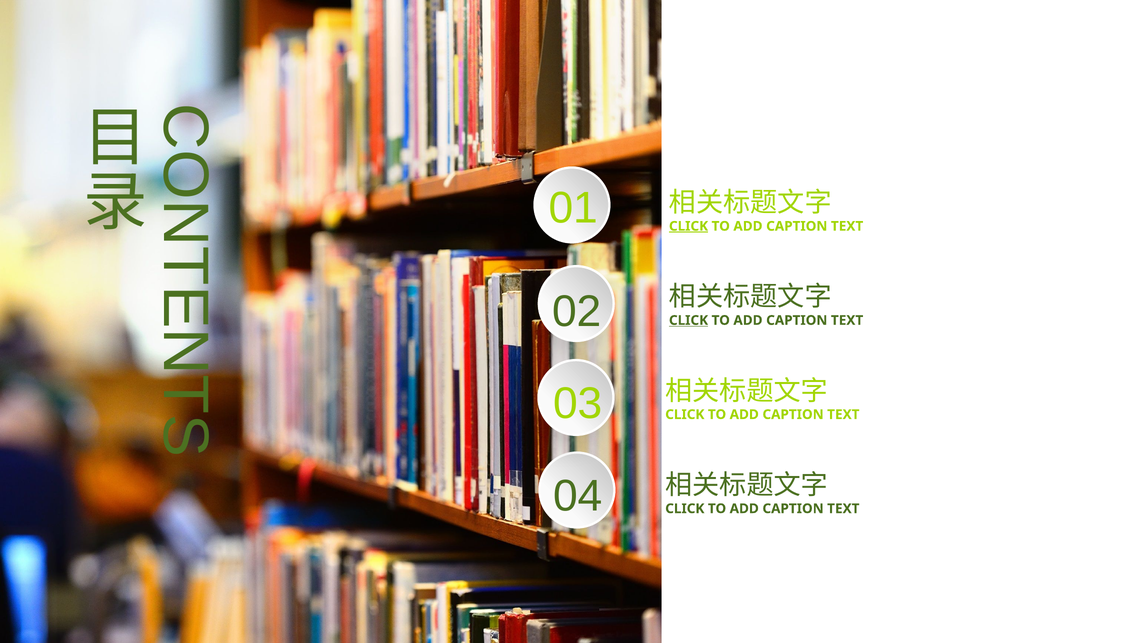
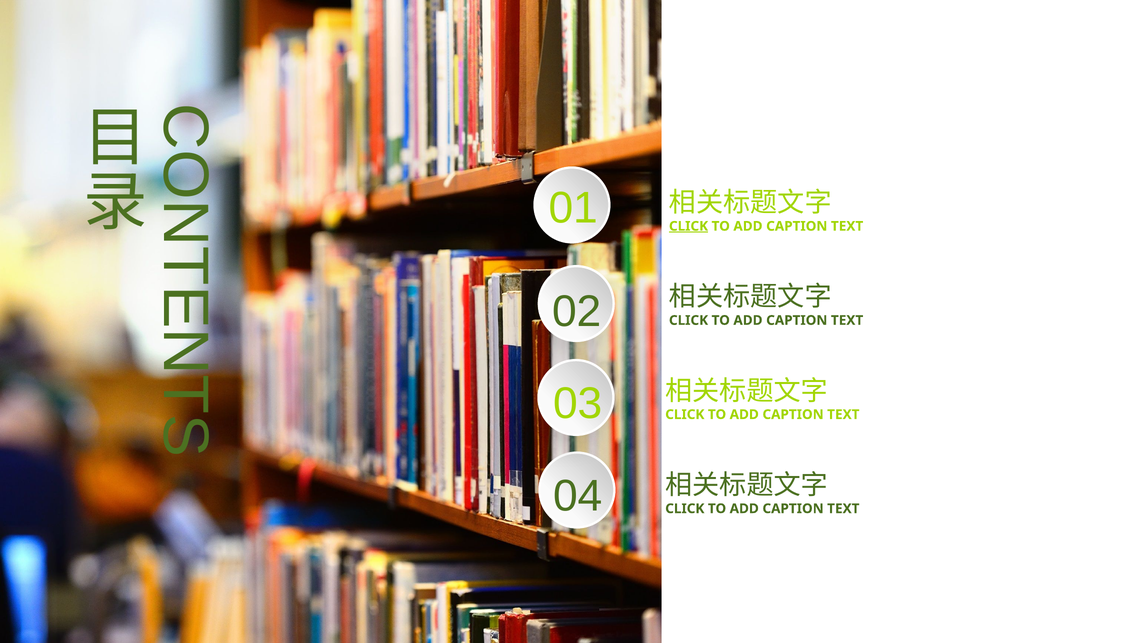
CLICK underline: present -> none (689, 321)
